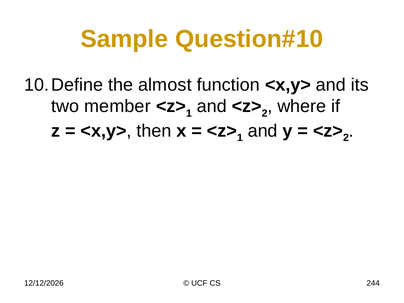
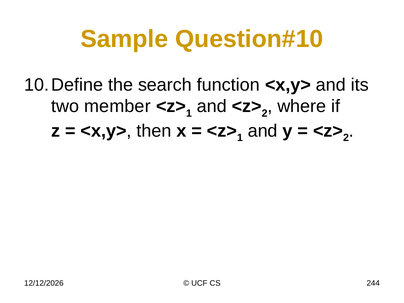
almost: almost -> search (165, 85)
